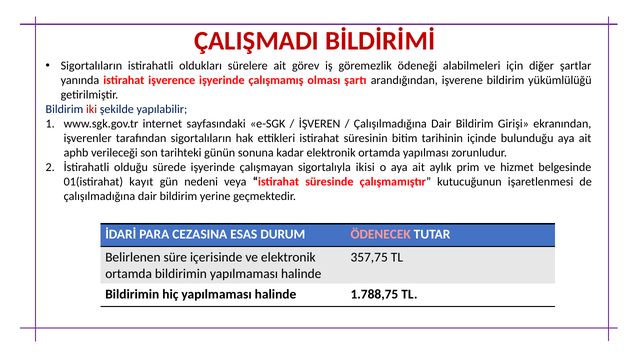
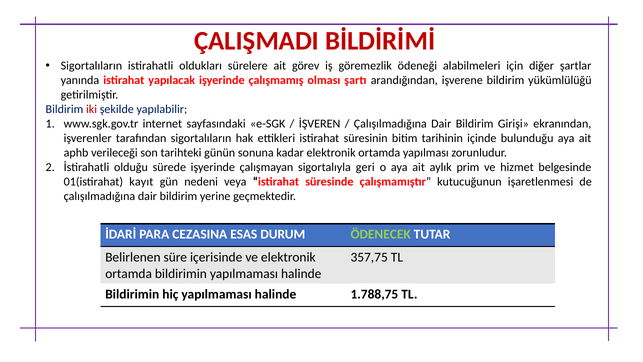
işverence: işverence -> yapılacak (172, 80)
ikisi: ikisi -> geri (365, 167)
ÖDENECEK colour: pink -> light green (381, 234)
